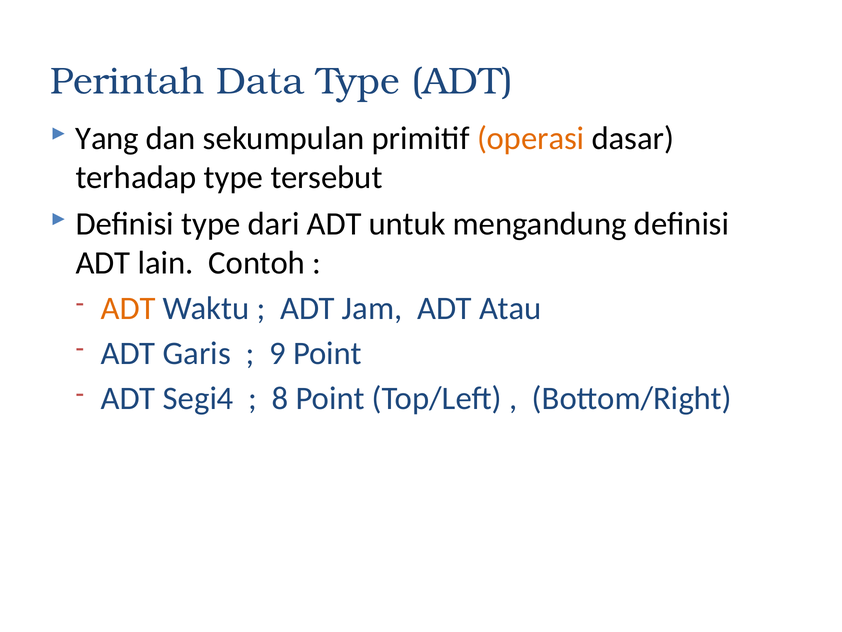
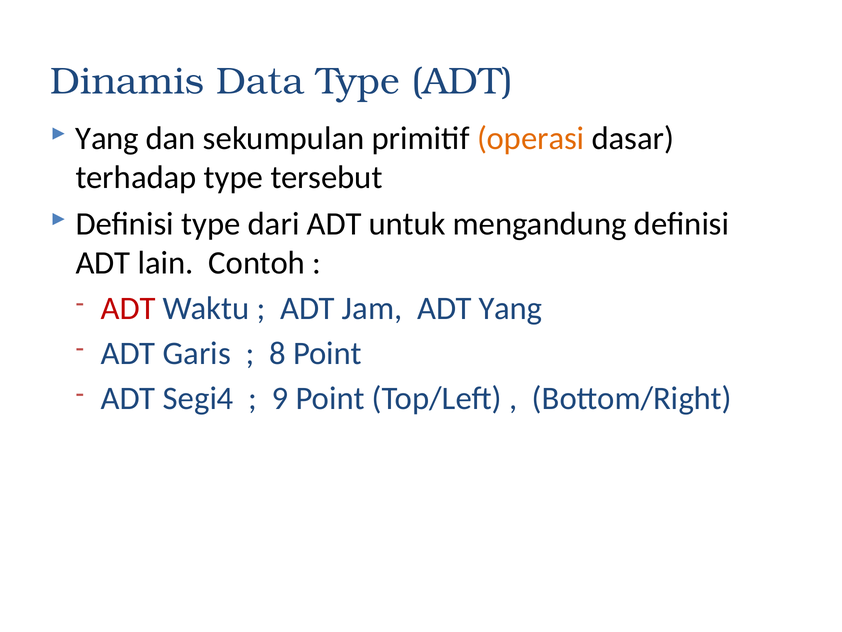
Perintah: Perintah -> Dinamis (127, 81)
ADT colour: orange -> red (128, 308)
ADT Atau: Atau -> Yang (510, 308)
9: 9 -> 8 (277, 353)
8: 8 -> 9 (280, 398)
